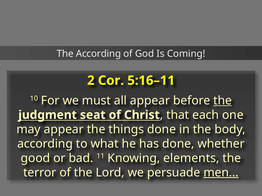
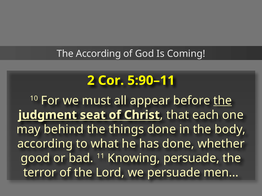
5:16–11: 5:16–11 -> 5:90–11 (151, 81)
may appear: appear -> behind (64, 130)
Knowing elements: elements -> persuade (191, 158)
men underline: present -> none (221, 173)
